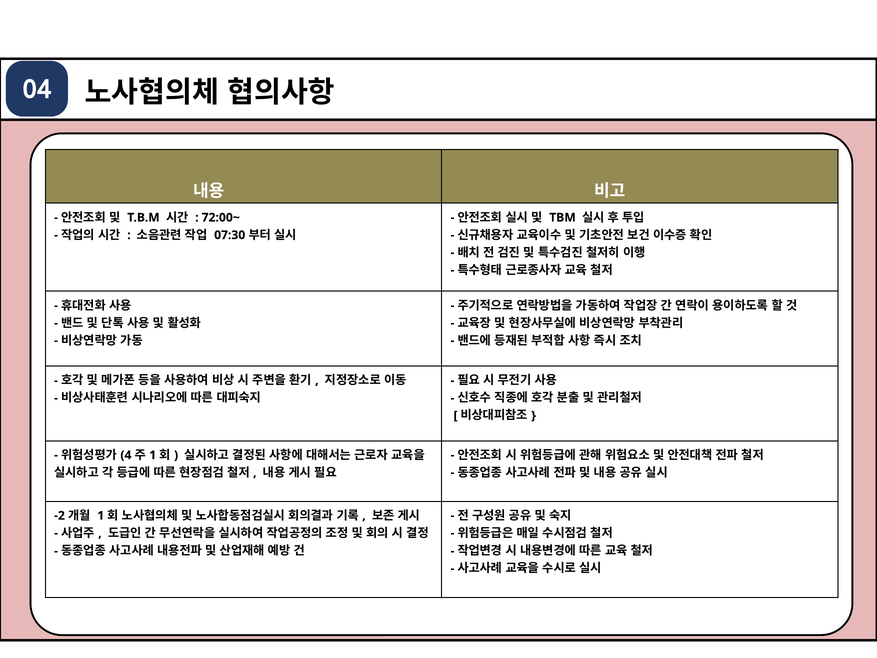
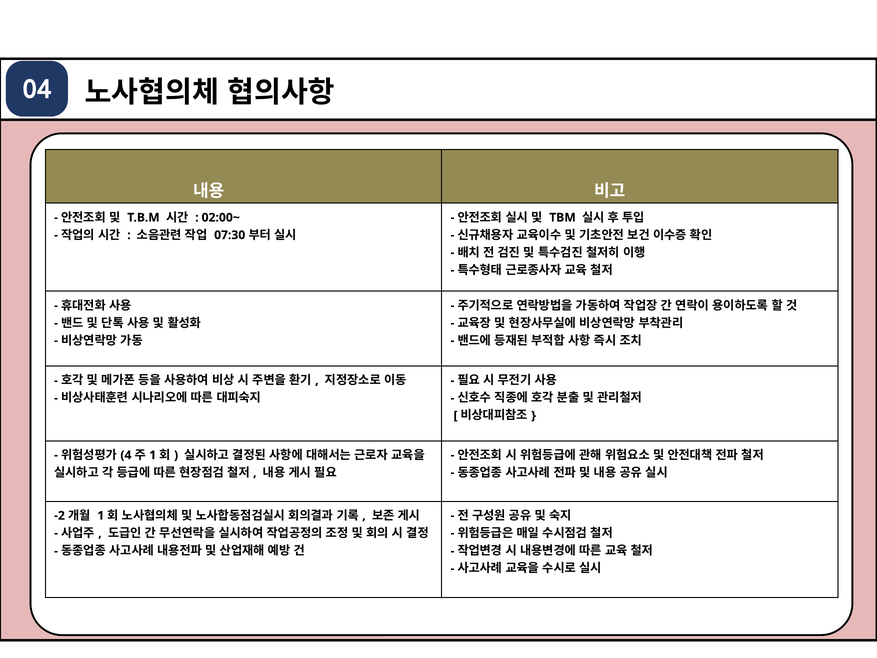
72:00~: 72:00~ -> 02:00~ (221, 217)
